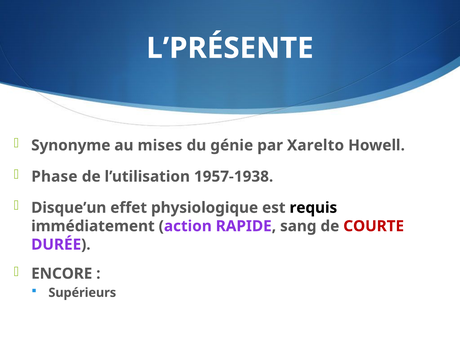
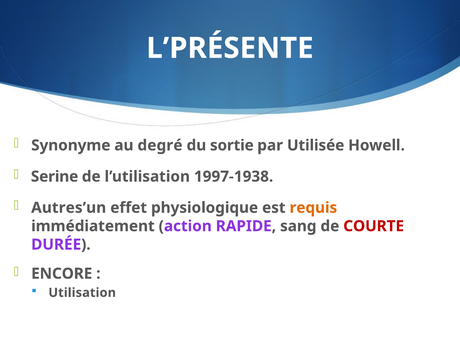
mises: mises -> degré (160, 145)
génie: génie -> sortie (232, 145)
Xarelto: Xarelto -> Utilisée (316, 145)
Phase: Phase -> Serine (55, 177)
1957-1938: 1957-1938 -> 1997-1938 (234, 177)
Disque’un: Disque’un -> Autres’un (69, 208)
requis colour: black -> orange (313, 208)
Supérieurs: Supérieurs -> Utilisation (82, 293)
